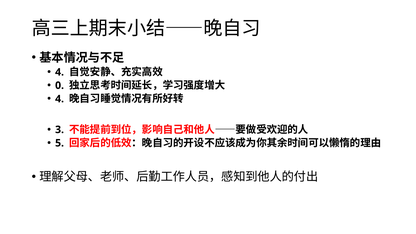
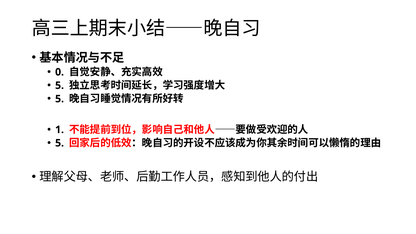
4: 4 -> 0 (60, 72)
0: 0 -> 5 (60, 85)
4: 4 -> 5 (60, 99)
3: 3 -> 1 (60, 130)
